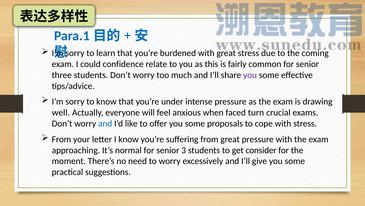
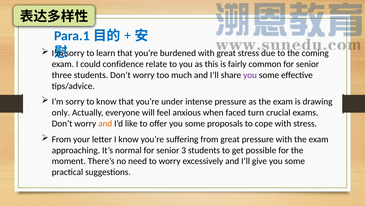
well: well -> only (61, 112)
and colour: blue -> orange (105, 123)
consider: consider -> possible (261, 150)
